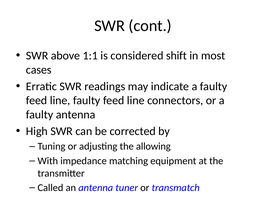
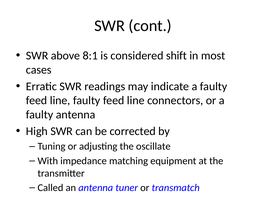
1:1: 1:1 -> 8:1 (90, 56)
allowing: allowing -> oscillate (153, 147)
